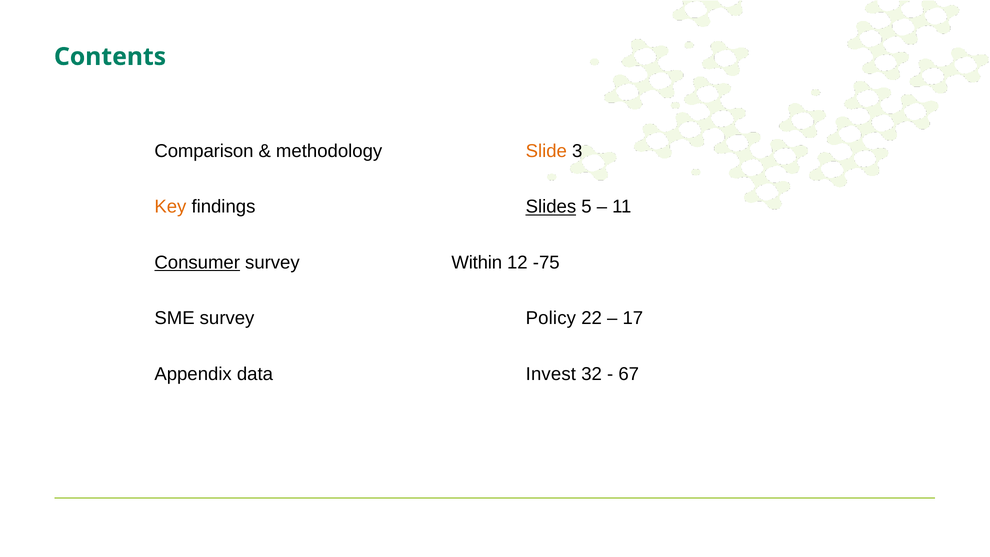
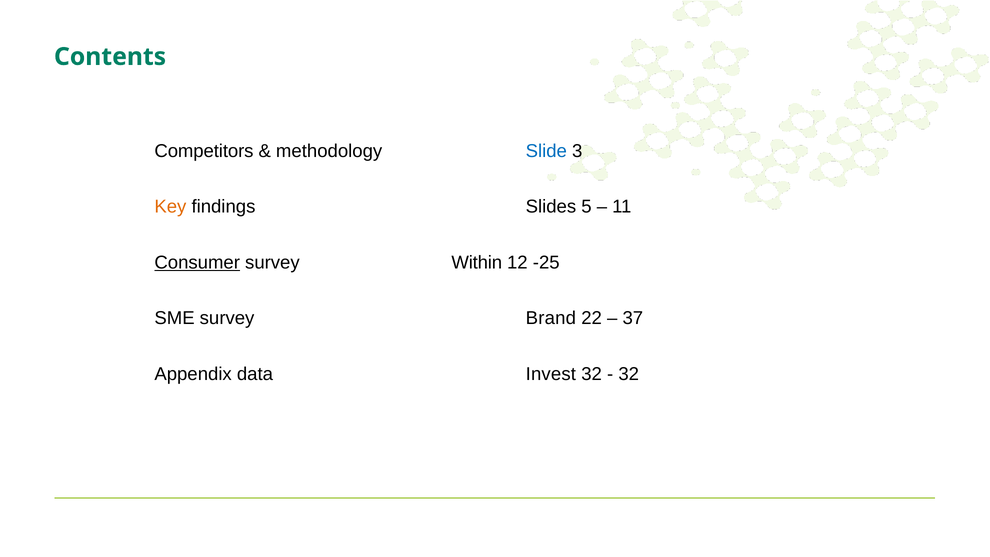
Comparison: Comparison -> Competitors (204, 151)
Slide colour: orange -> blue (546, 151)
Slides underline: present -> none (551, 207)
-75: -75 -> -25 (546, 262)
Policy: Policy -> Brand (551, 318)
17: 17 -> 37 (633, 318)
67: 67 -> 32 (629, 374)
